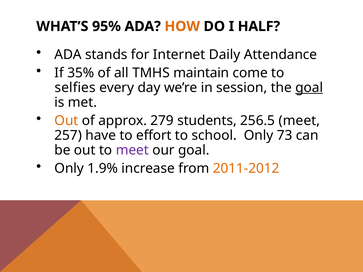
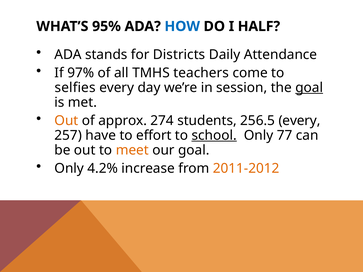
HOW colour: orange -> blue (182, 26)
Internet: Internet -> Districts (179, 55)
35%: 35% -> 97% (81, 73)
maintain: maintain -> teachers (201, 73)
279: 279 -> 274 (162, 121)
256.5 meet: meet -> every (299, 121)
school underline: none -> present (214, 135)
73: 73 -> 77 (285, 135)
meet colour: purple -> orange (132, 150)
1.9%: 1.9% -> 4.2% (103, 169)
